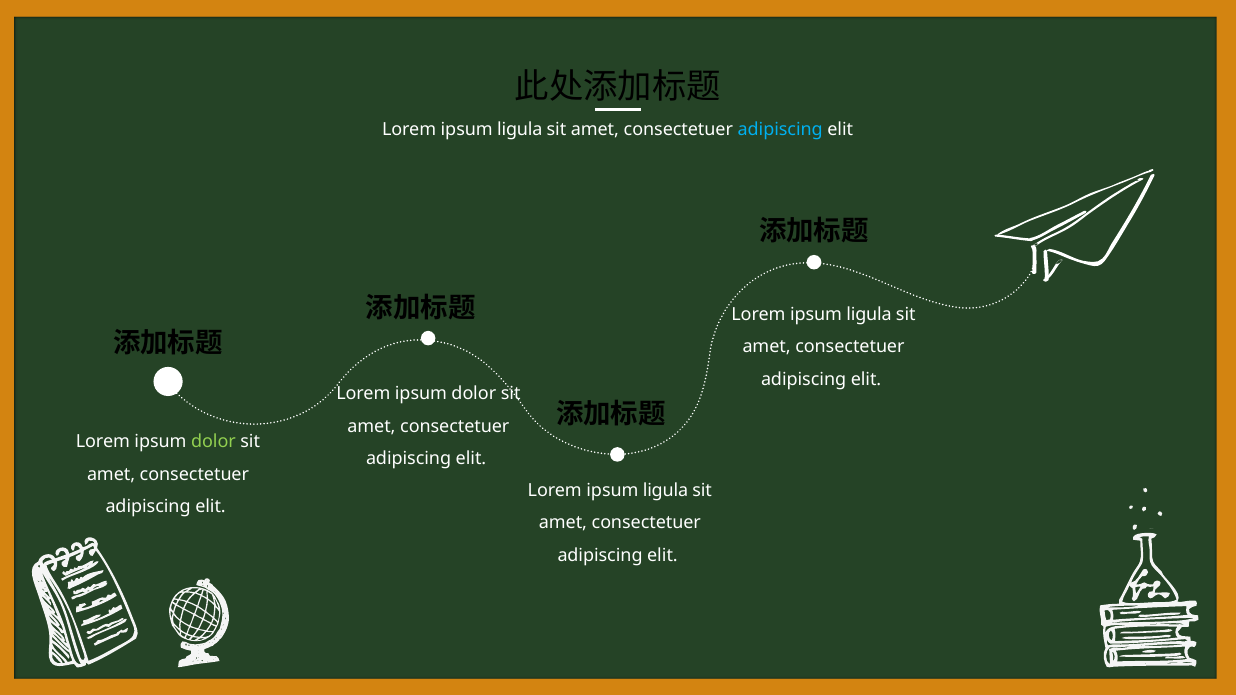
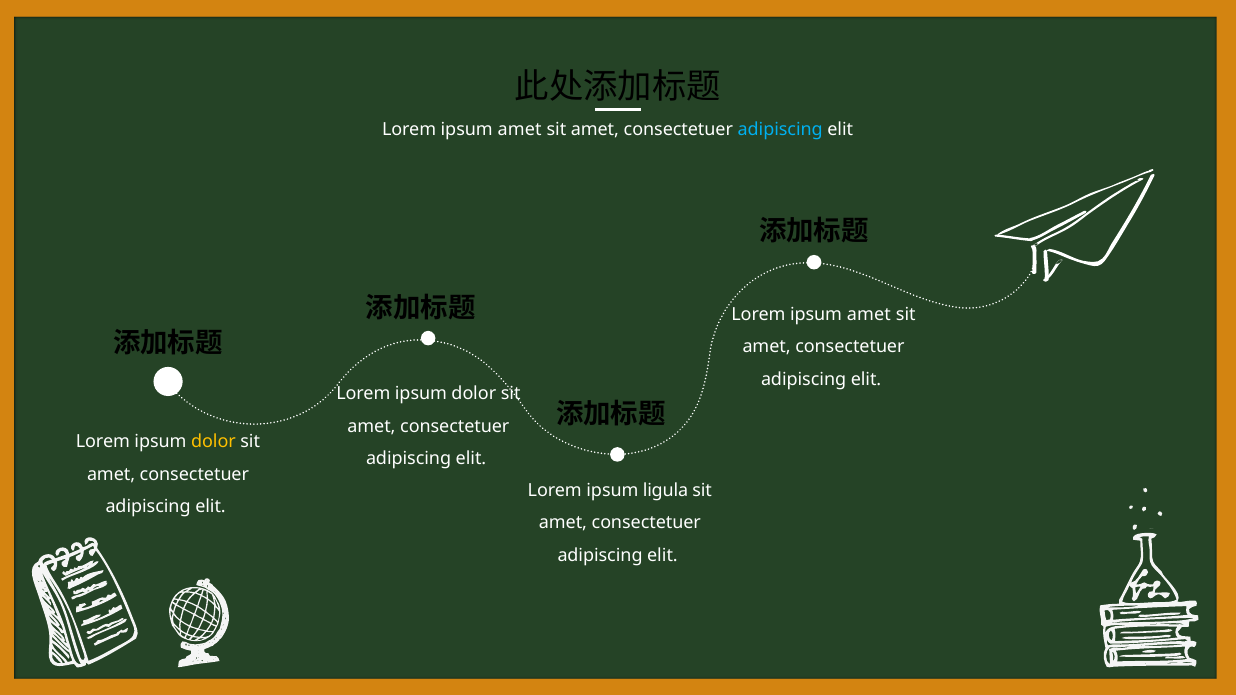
ligula: ligula -> amet (520, 130)
ligula: ligula -> amet (869, 314)
dolor colour: light green -> yellow (213, 442)
